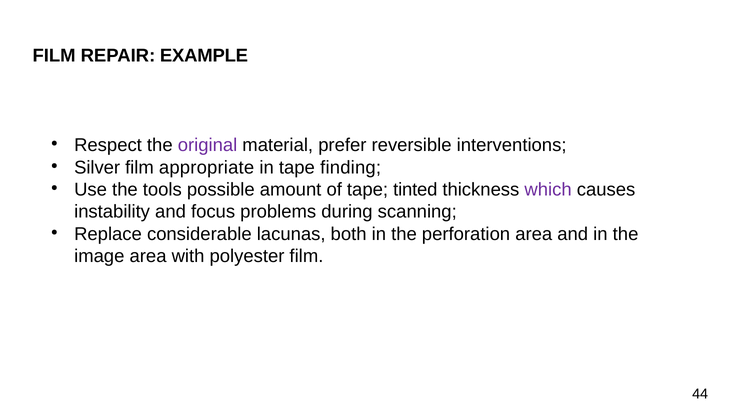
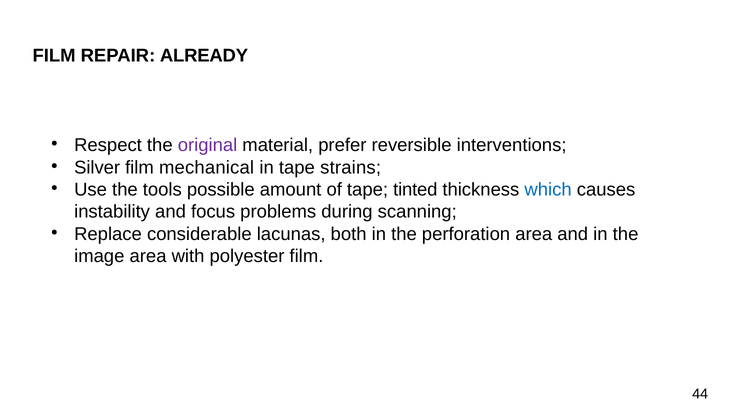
EXAMPLE: EXAMPLE -> ALREADY (204, 56)
appropriate: appropriate -> mechanical (207, 167)
finding: finding -> strains (351, 167)
which colour: purple -> blue (548, 190)
